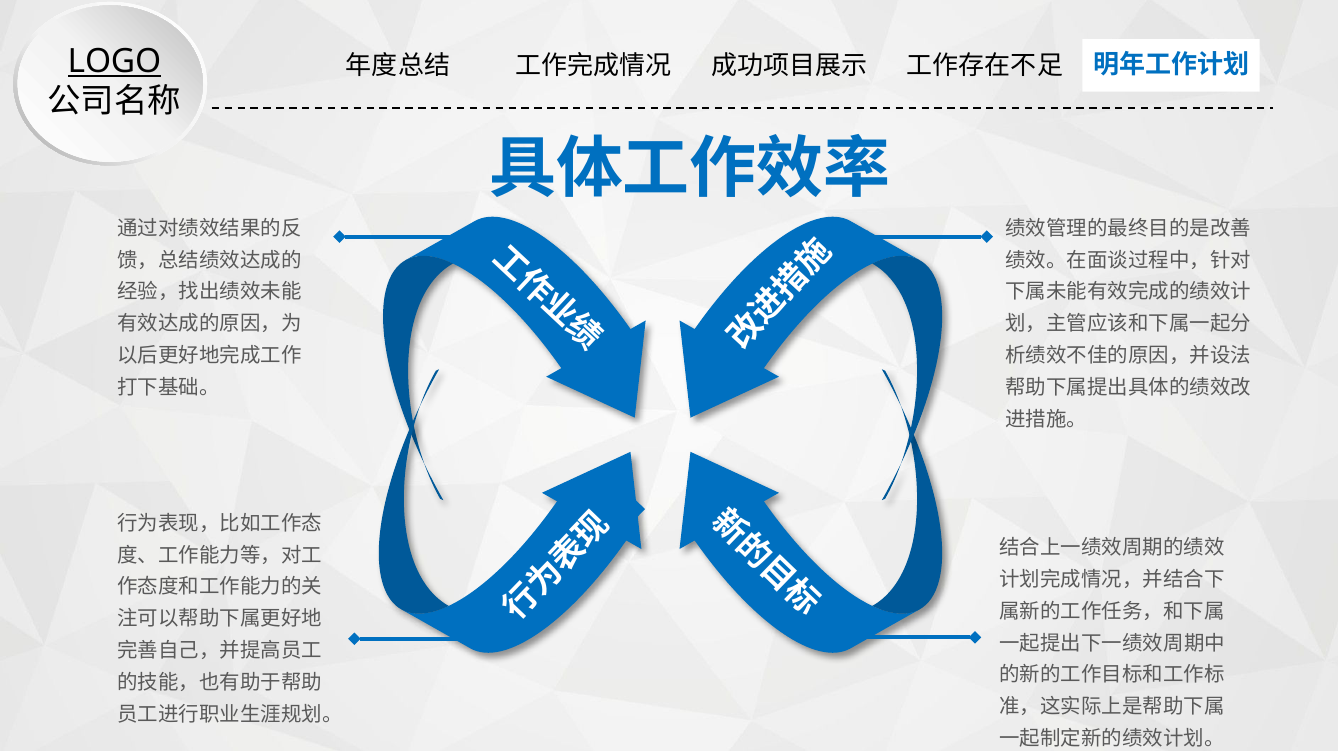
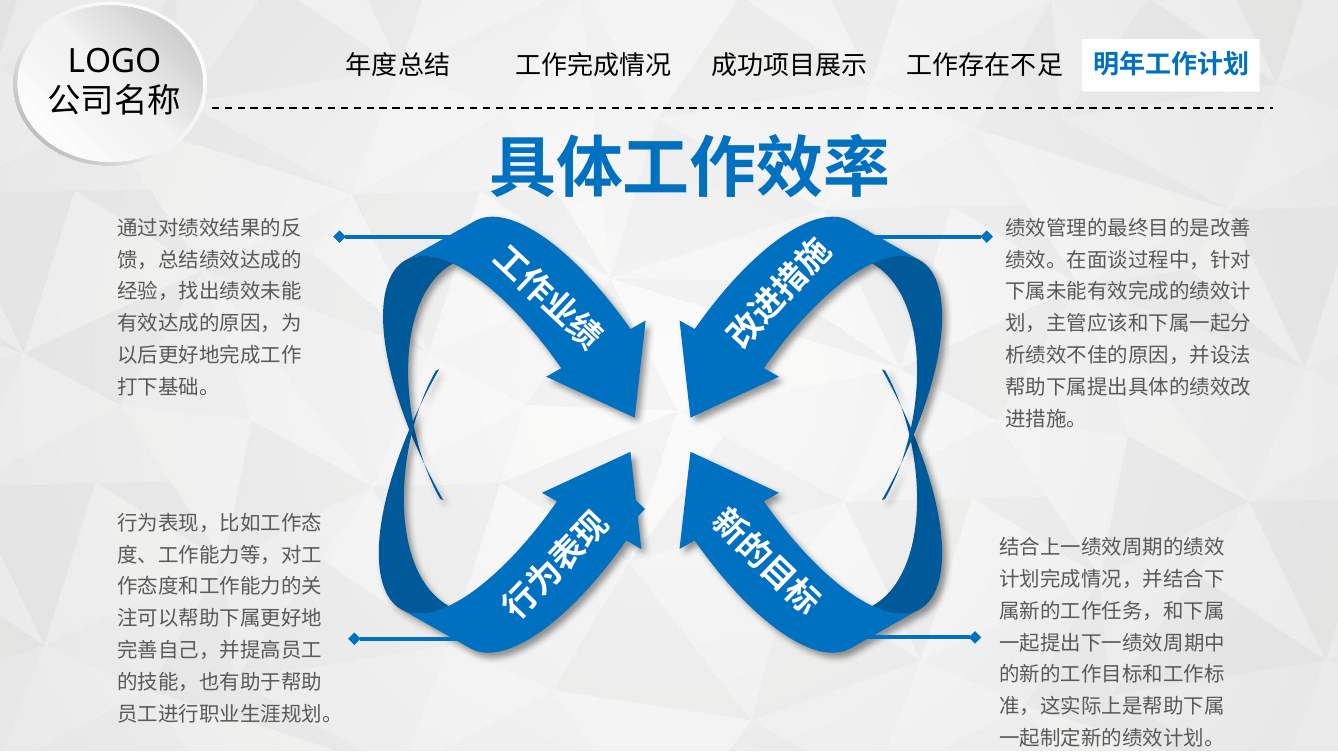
LOGO underline: present -> none (114, 62)
